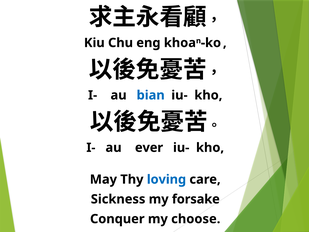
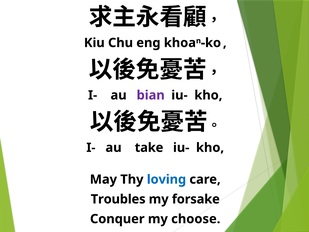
bian colour: blue -> purple (151, 95)
ever: ever -> take (149, 147)
Sickness: Sickness -> Troubles (118, 199)
